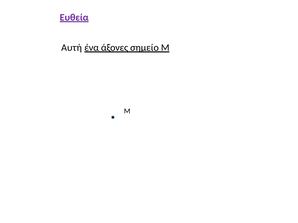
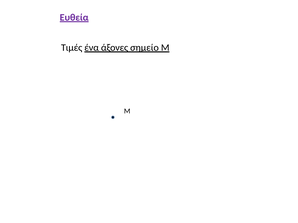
Αυτή: Αυτή -> Τιμές (72, 48)
